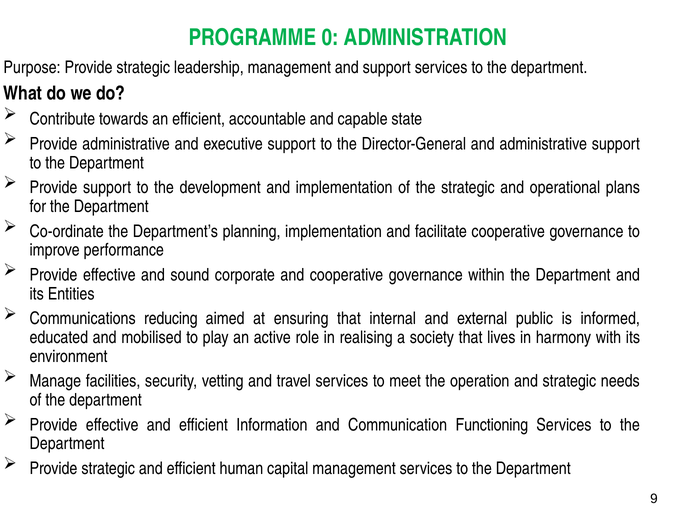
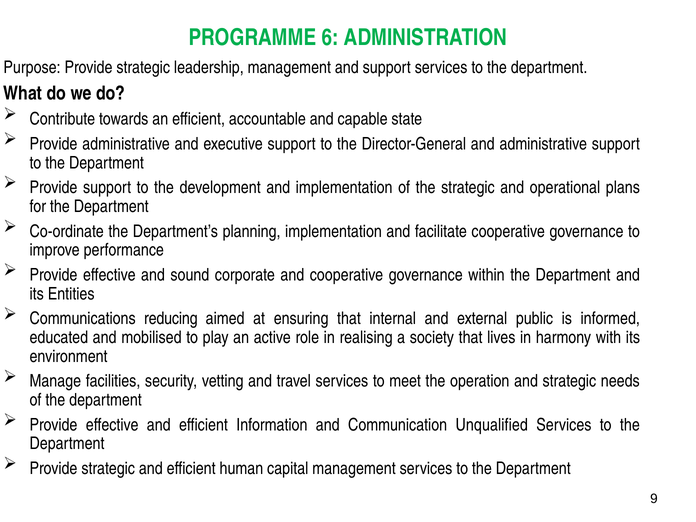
0: 0 -> 6 (330, 38)
Functioning: Functioning -> Unqualified (492, 425)
